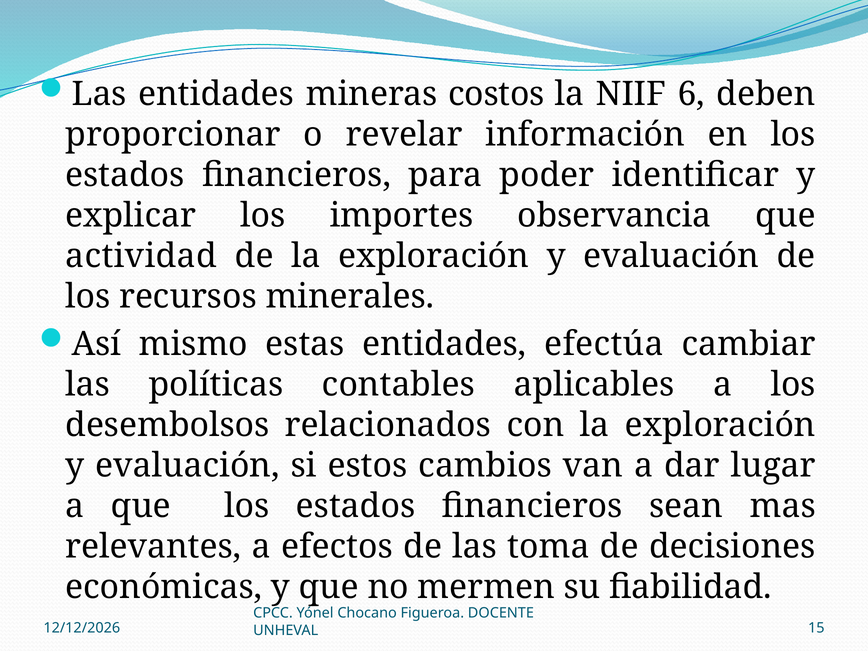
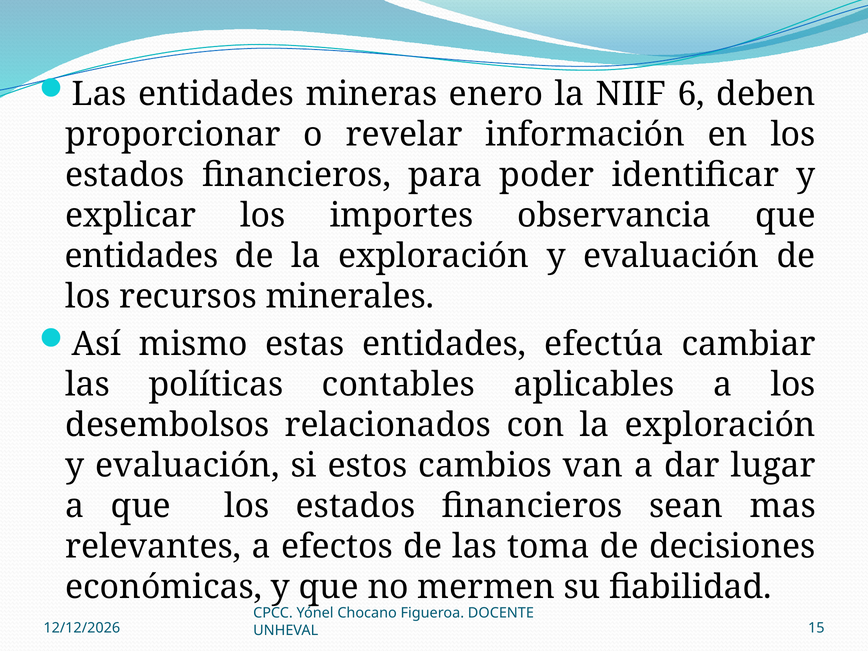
costos: costos -> enero (496, 94)
actividad: actividad -> entidades (141, 256)
